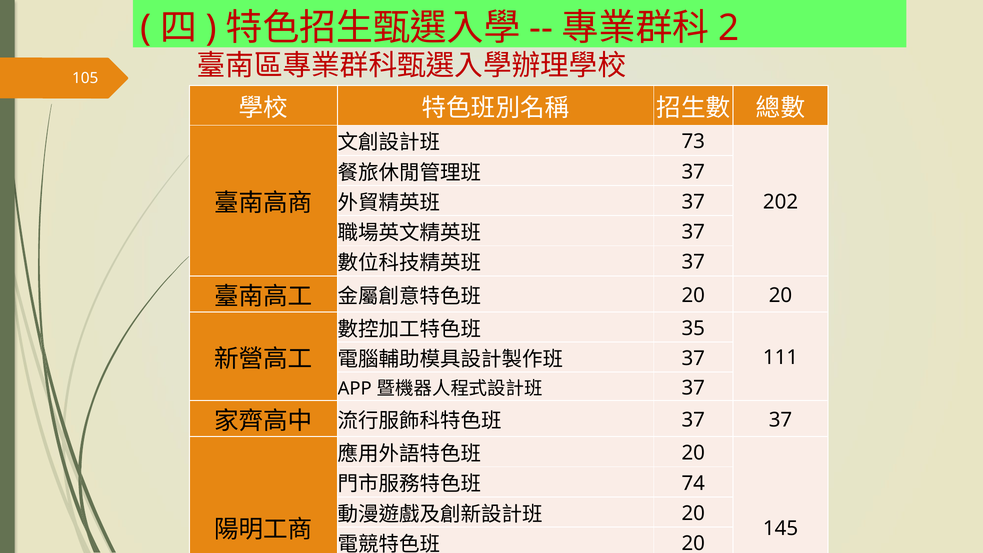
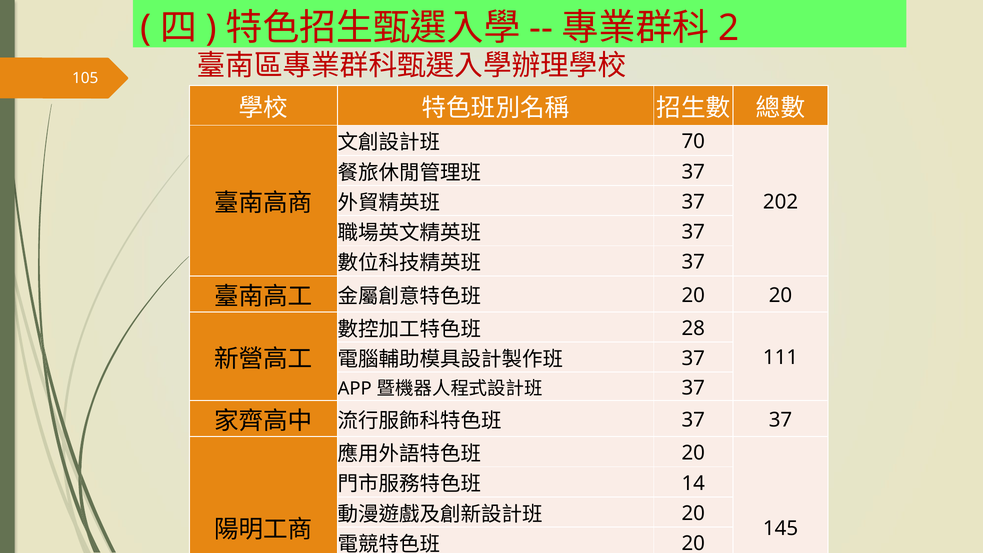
73: 73 -> 70 (693, 142)
35: 35 -> 28 (693, 328)
74: 74 -> 14 (693, 483)
